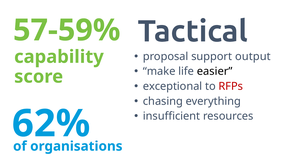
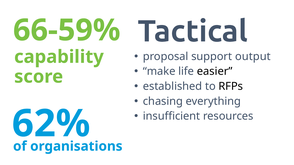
57-59%: 57-59% -> 66-59% (67, 30)
exceptional: exceptional -> established (173, 86)
RFPs colour: red -> black (231, 86)
